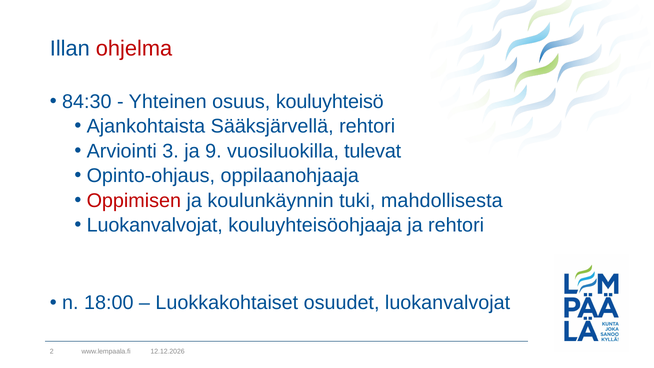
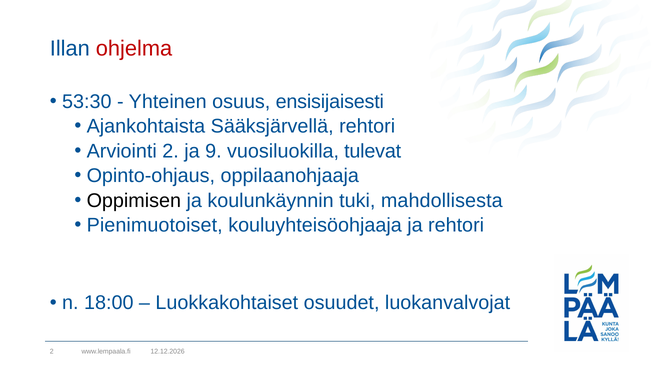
84:30: 84:30 -> 53:30 (87, 101)
kouluyhteisö: kouluyhteisö -> ensisijaisesti (330, 101)
Arviointi 3: 3 -> 2 (171, 151)
Oppimisen colour: red -> black (134, 200)
Luokanvalvojat: Luokanvalvojat -> Pienimuotoiset (155, 225)
